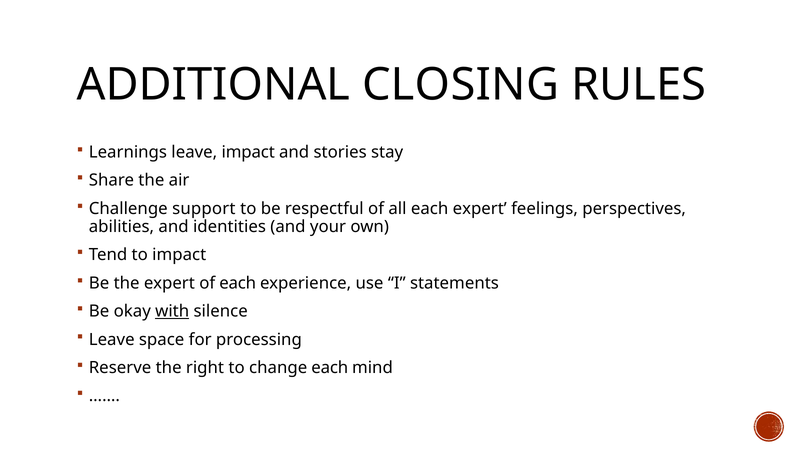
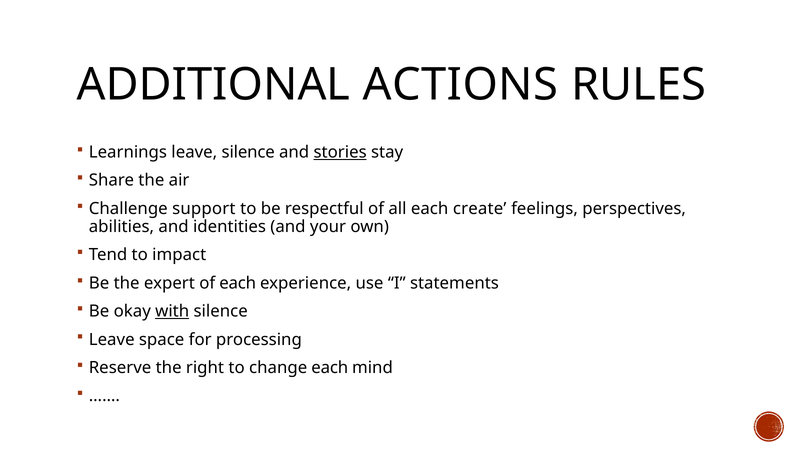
CLOSING: CLOSING -> ACTIONS (460, 85)
leave impact: impact -> silence (248, 152)
stories underline: none -> present (340, 152)
each expert: expert -> create (480, 209)
